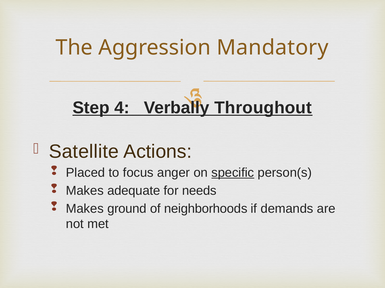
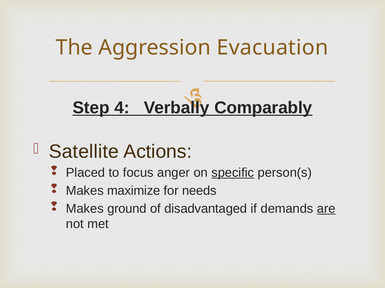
Mandatory: Mandatory -> Evacuation (272, 48)
Throughout: Throughout -> Comparably (263, 108)
adequate: adequate -> maximize (134, 191)
neighborhoods: neighborhoods -> disadvantaged (206, 209)
are underline: none -> present (326, 209)
